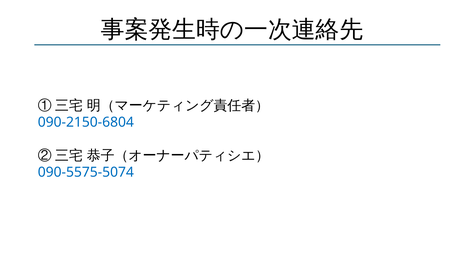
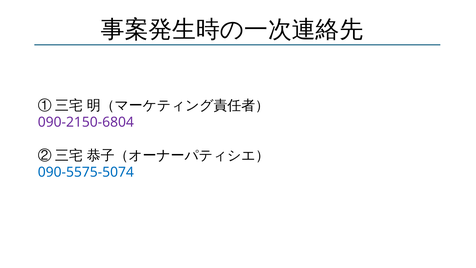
090-2150-6804 colour: blue -> purple (86, 122)
